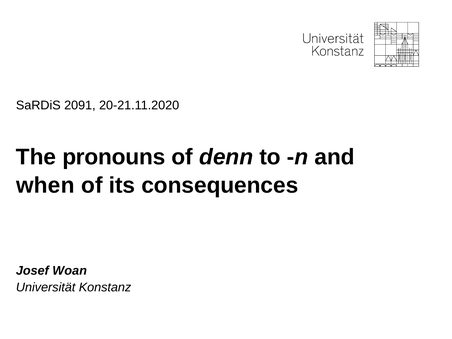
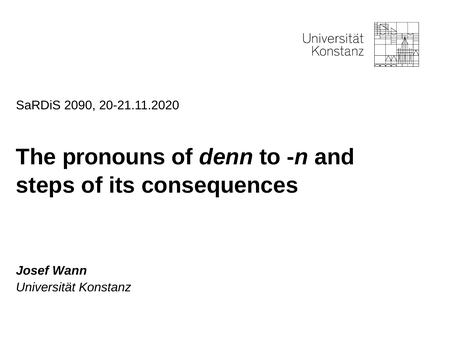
2091: 2091 -> 2090 (80, 105)
when: when -> steps (45, 186)
Woan: Woan -> Wann (70, 271)
